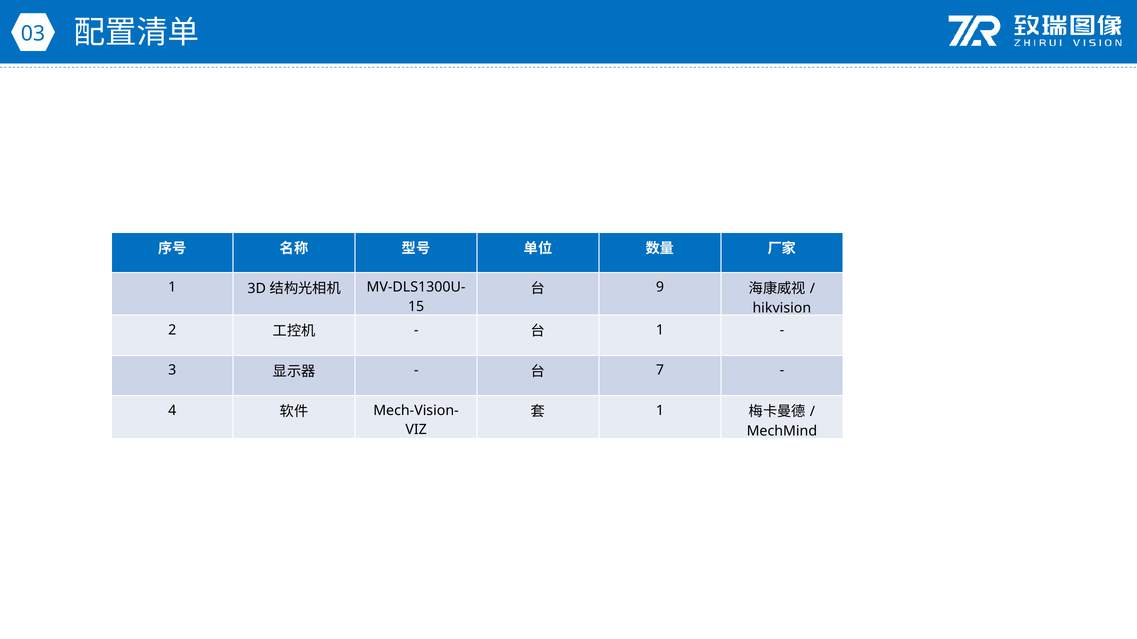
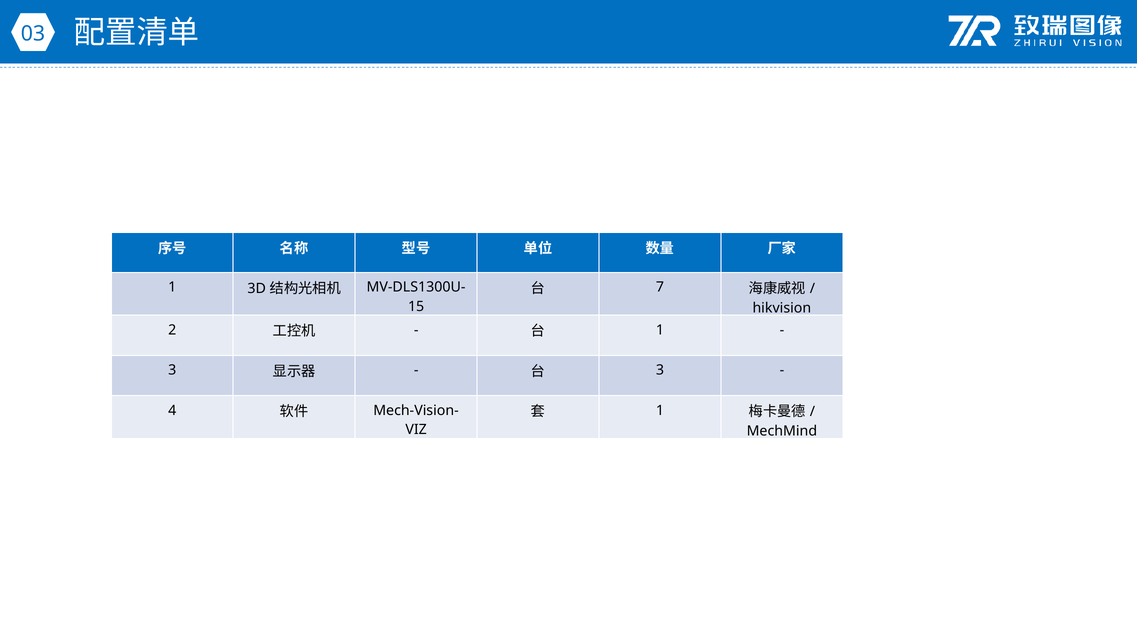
9: 9 -> 7 (660, 288)
7: 7 -> 3 (660, 371)
